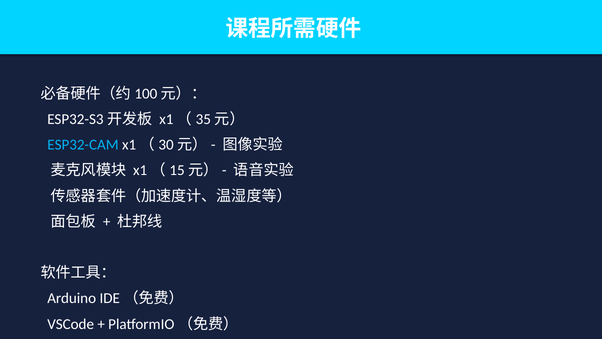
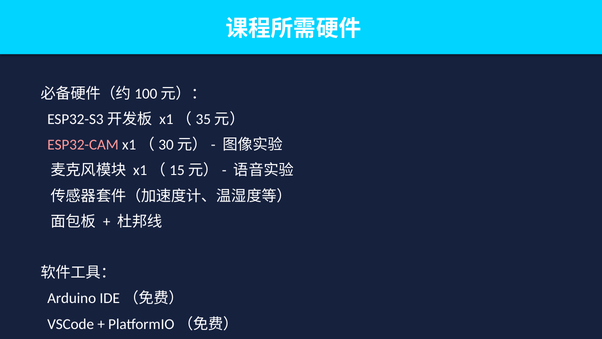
ESP32-CAM colour: light blue -> pink (83, 145)
